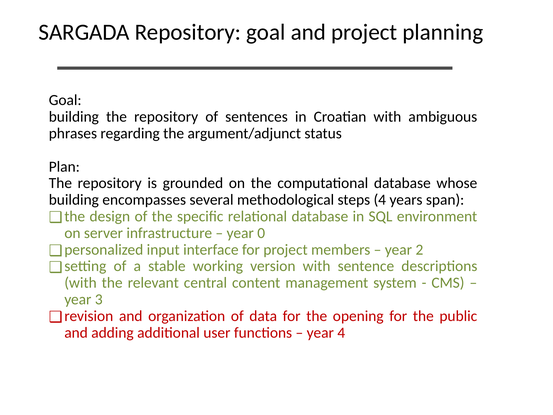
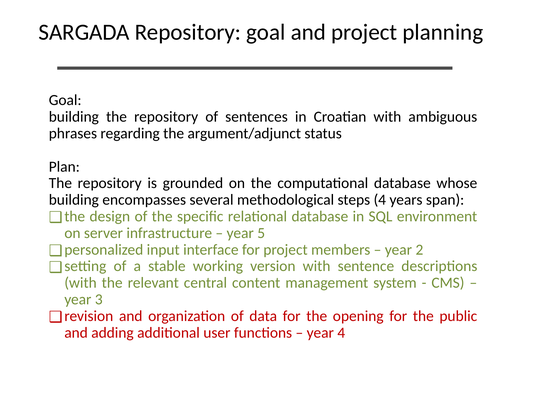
0: 0 -> 5 (261, 233)
